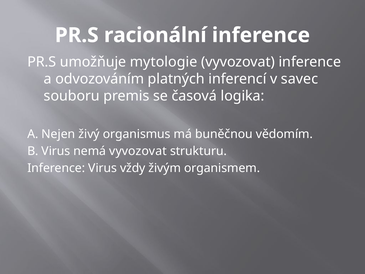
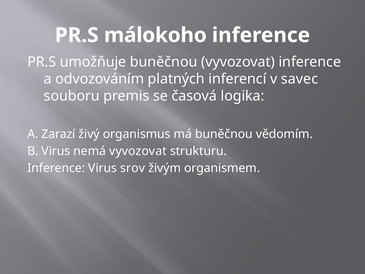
racionální: racionální -> málokoho (155, 35)
umožňuje mytologie: mytologie -> buněčnou (164, 62)
Nejen: Nejen -> Zarazí (58, 134)
vždy: vždy -> srov (133, 168)
